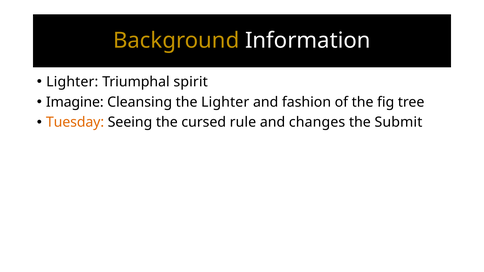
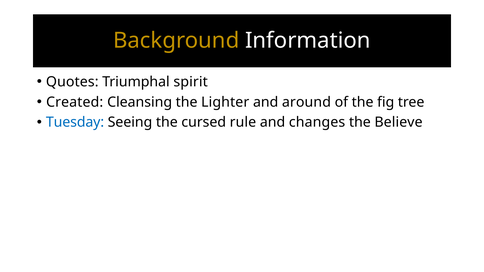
Lighter: Lighter -> Quotes (72, 82)
Imagine: Imagine -> Created (75, 102)
fashion: fashion -> around (306, 102)
Tuesday colour: orange -> blue (75, 122)
Submit: Submit -> Believe (398, 122)
